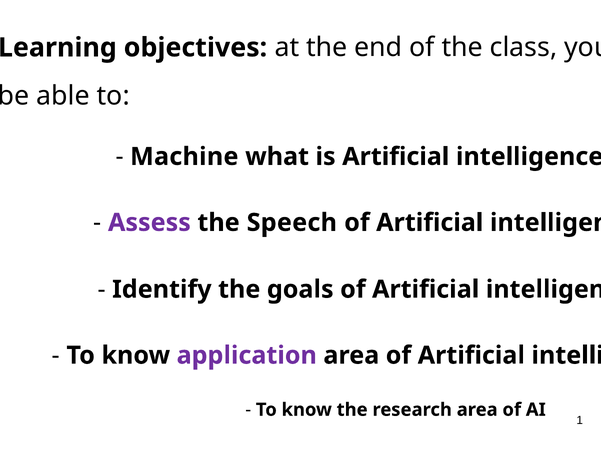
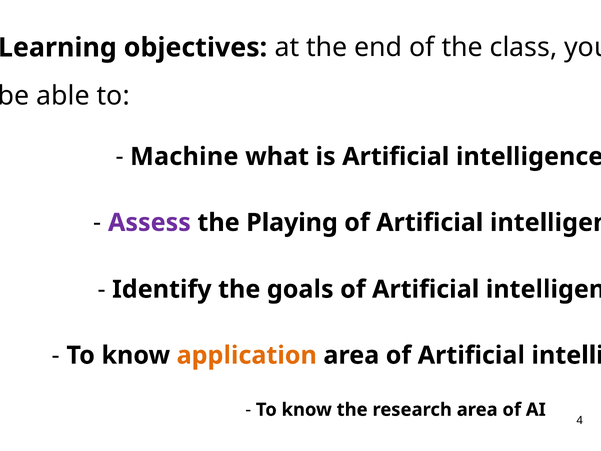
Speech: Speech -> Playing (292, 222)
application colour: purple -> orange (247, 355)
1: 1 -> 4 (580, 420)
